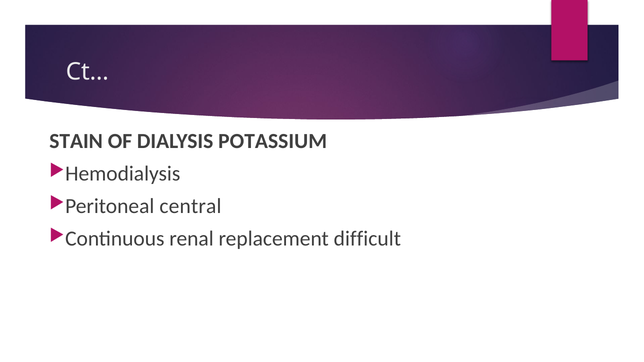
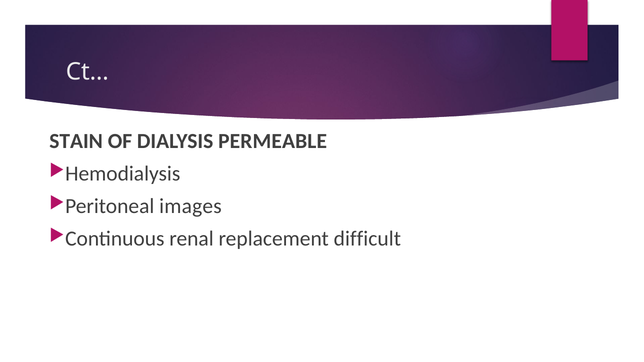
POTASSIUM: POTASSIUM -> PERMEABLE (273, 141)
central: central -> images (190, 206)
